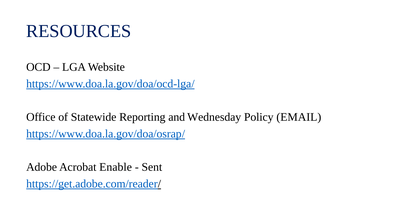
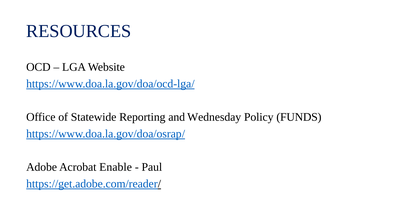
EMAIL: EMAIL -> FUNDS (299, 117)
Sent: Sent -> Paul (152, 167)
